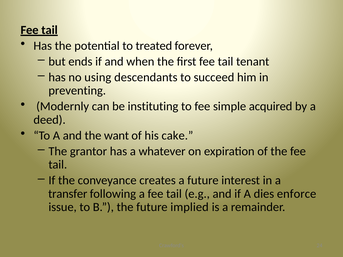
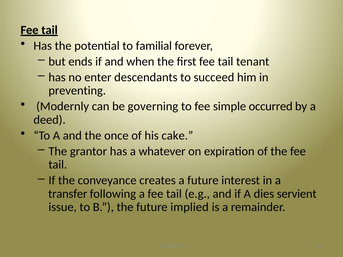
treated: treated -> familial (154, 46)
using: using -> enter (98, 77)
instituting: instituting -> governing (153, 106)
acquired: acquired -> occurred (271, 106)
want: want -> once (116, 136)
enforce: enforce -> servient (297, 194)
